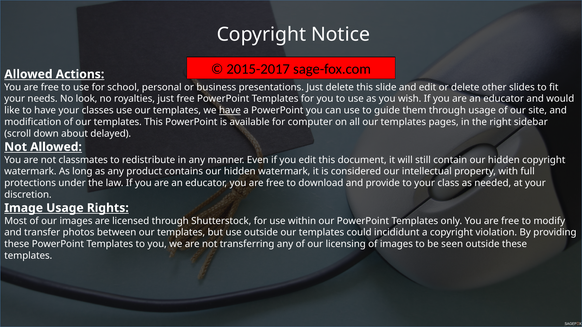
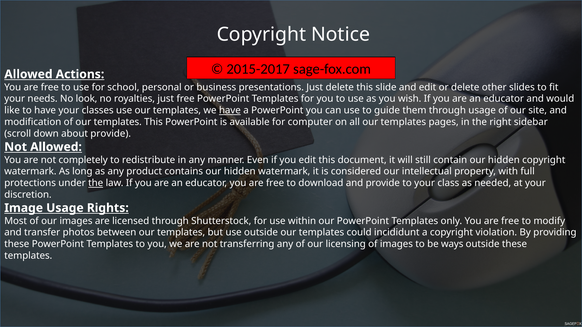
about delayed: delayed -> provide (111, 134)
classmates: classmates -> completely (83, 160)
the underline: none -> present (96, 183)
seen: seen -> ways (452, 244)
